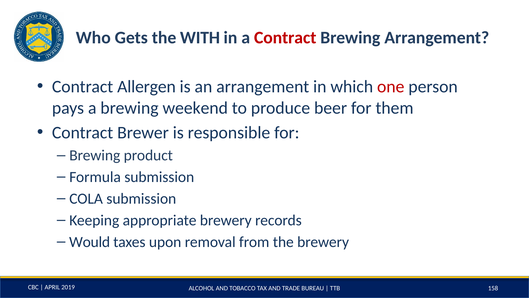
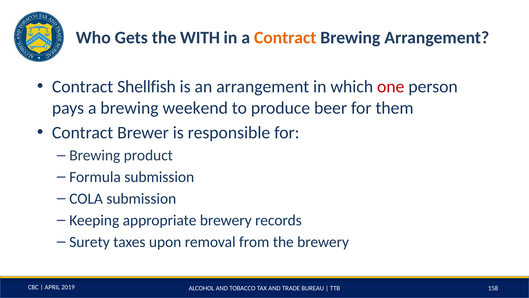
Contract colour: red -> orange (285, 38)
Allergen: Allergen -> Shellfish (146, 87)
Would: Would -> Surety (90, 242)
